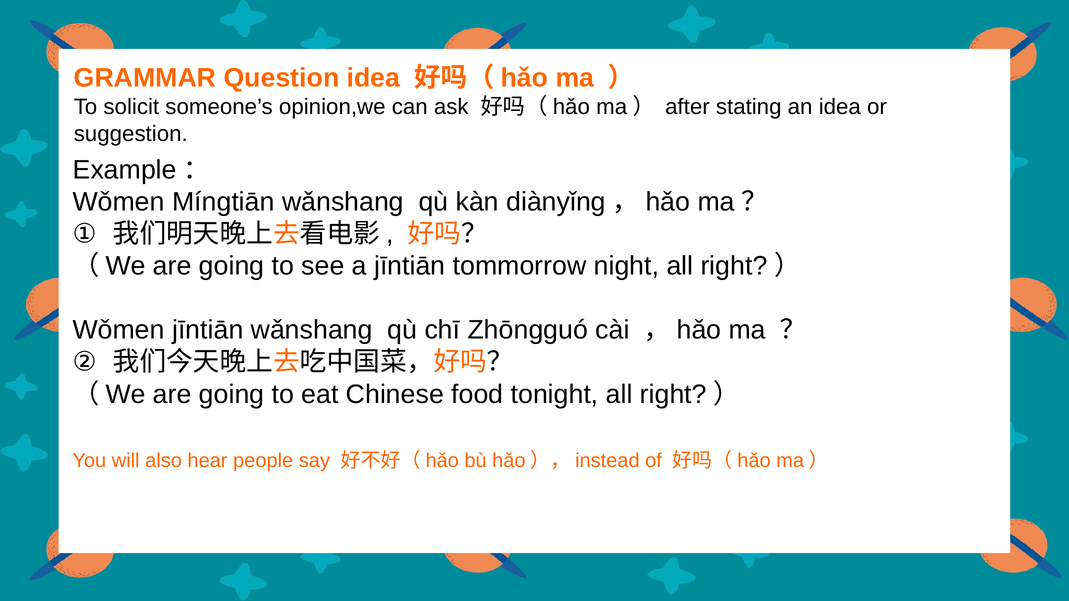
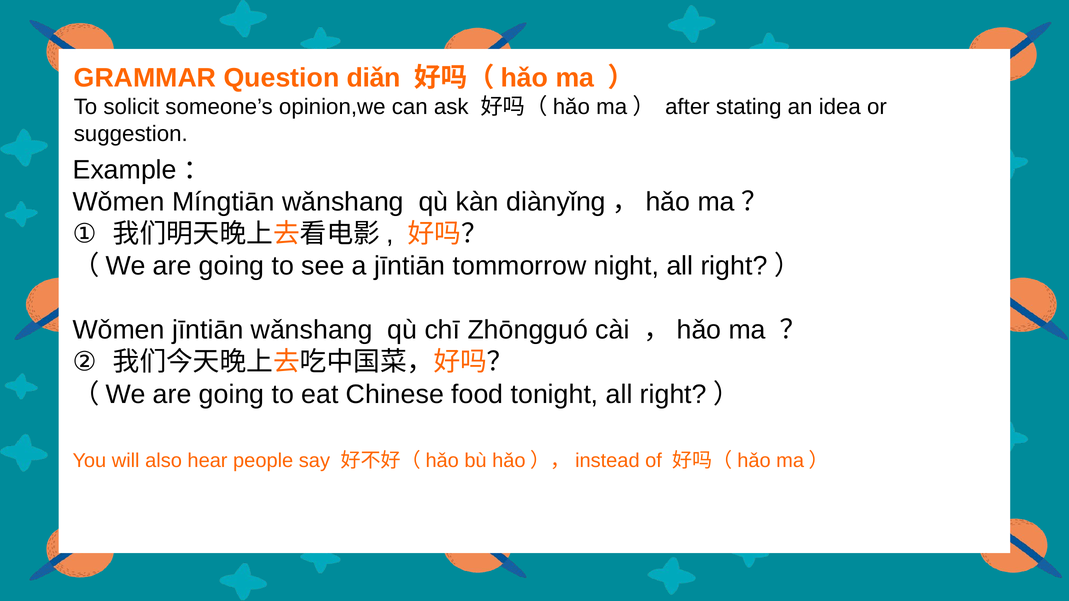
Question idea: idea -> diǎn (374, 78)
